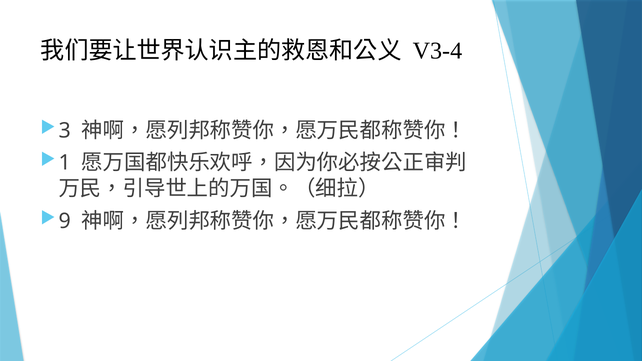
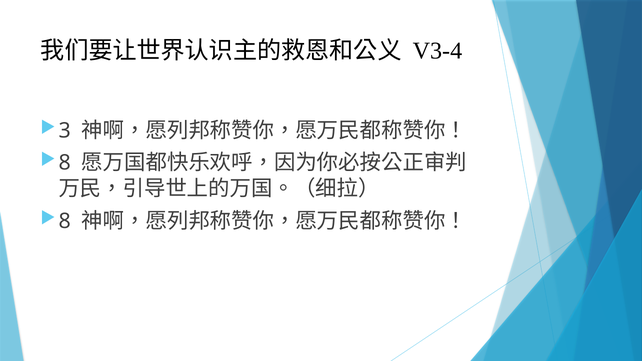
1: 1 -> 8 (65, 163)
9: 9 -> 8 (65, 221)
